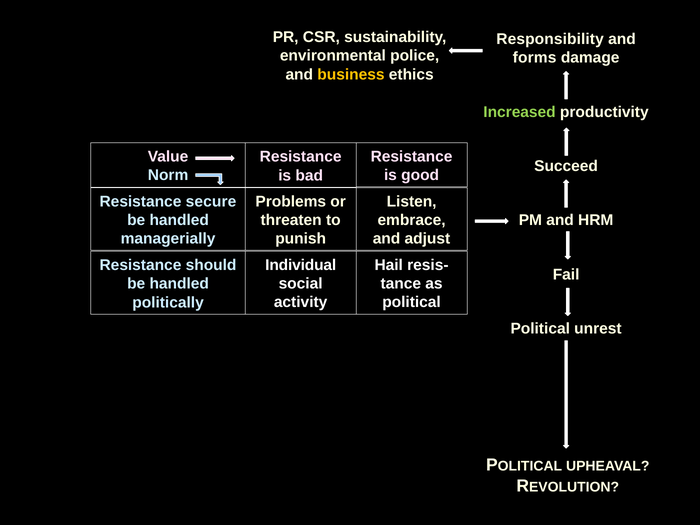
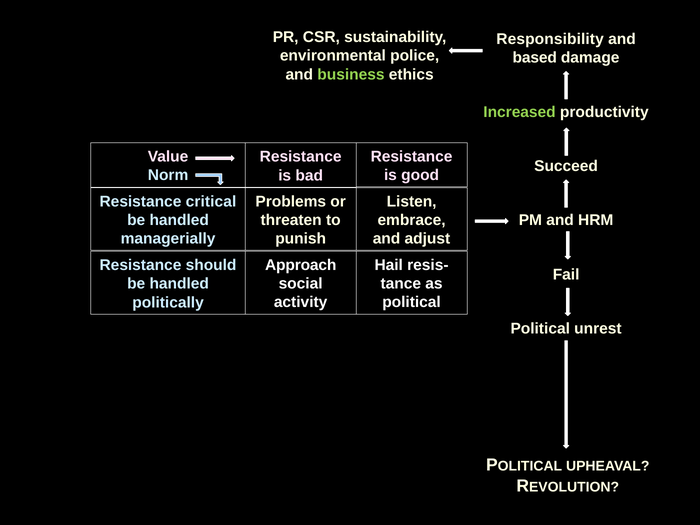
forms: forms -> based (535, 58)
business colour: yellow -> light green (351, 75)
secure: secure -> critical (211, 202)
Individual: Individual -> Approach (301, 265)
